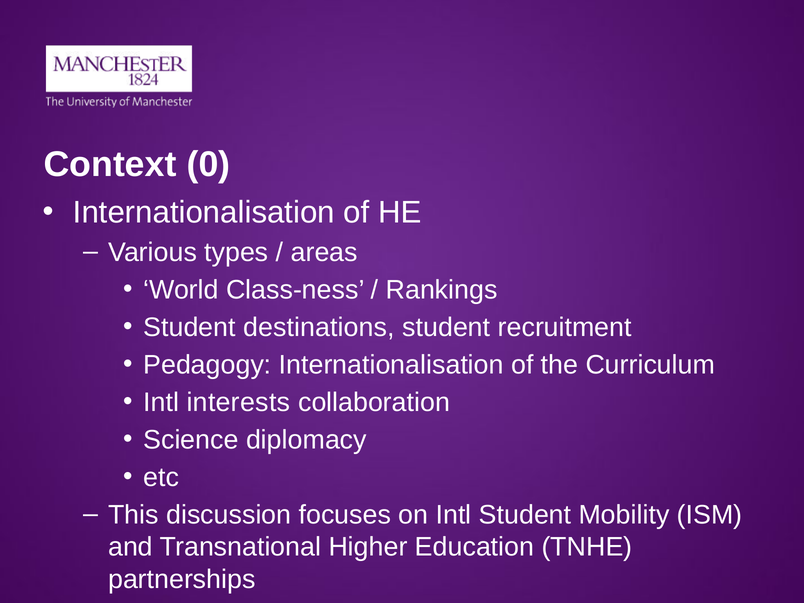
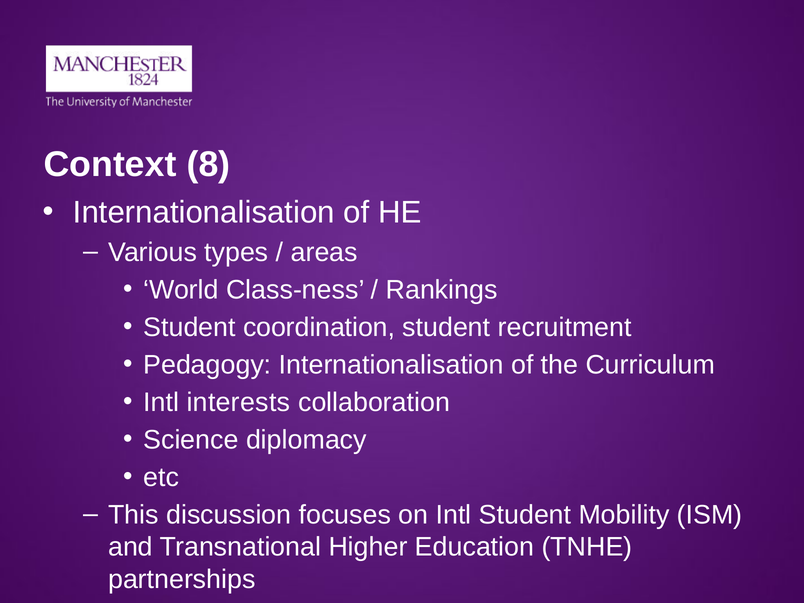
0: 0 -> 8 (208, 164)
destinations: destinations -> coordination (319, 327)
